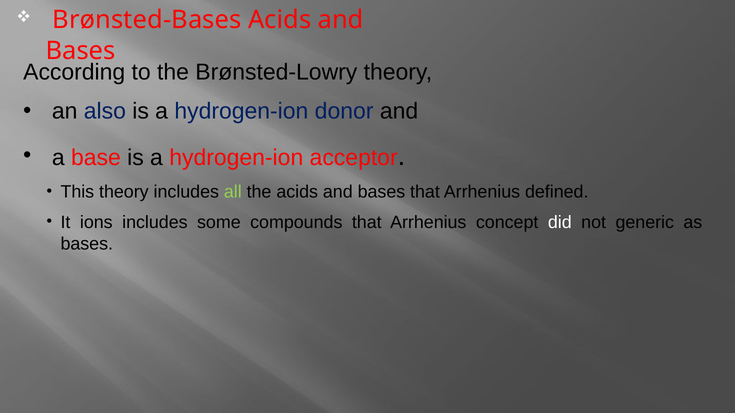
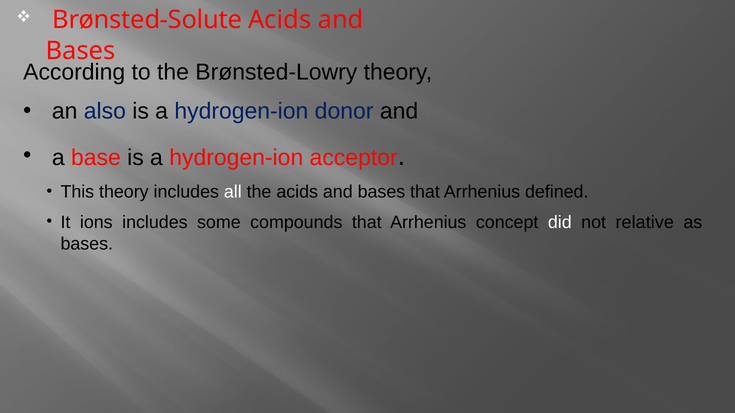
Brønsted-Bases: Brønsted-Bases -> Brønsted-Solute (147, 20)
all colour: light green -> white (233, 192)
generic: generic -> relative (645, 222)
